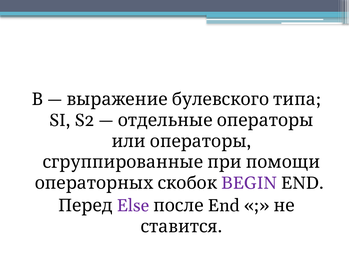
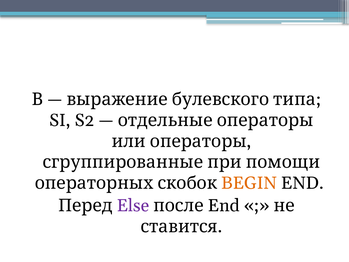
BEGIN colour: purple -> orange (249, 183)
